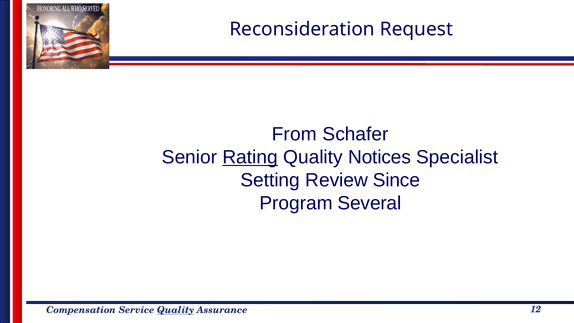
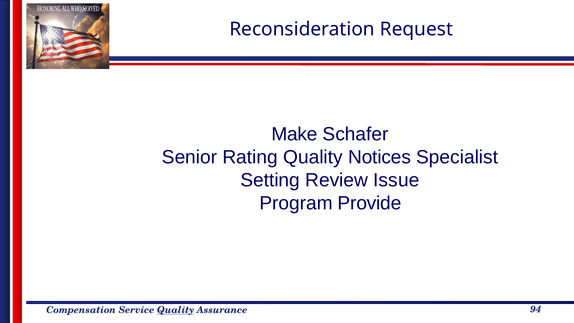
From: From -> Make (295, 134)
Rating underline: present -> none (250, 157)
Since: Since -> Issue (396, 180)
Several: Several -> Provide (369, 203)
12: 12 -> 94 (536, 309)
